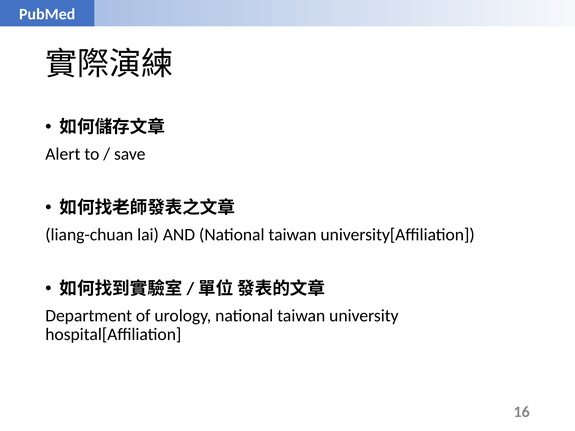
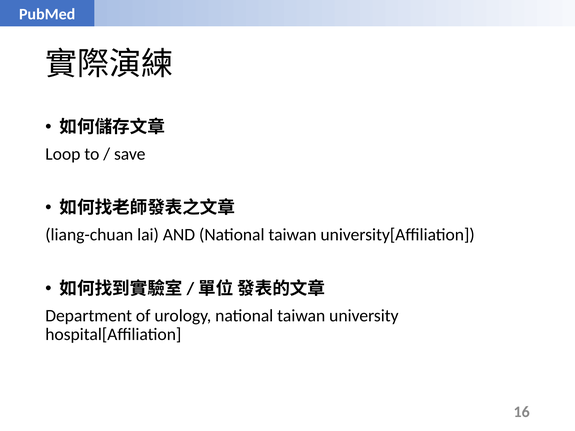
Alert: Alert -> Loop (63, 154)
